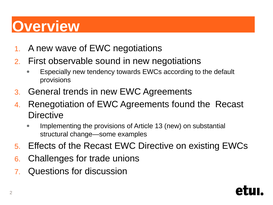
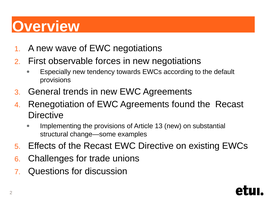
sound: sound -> forces (108, 61)
